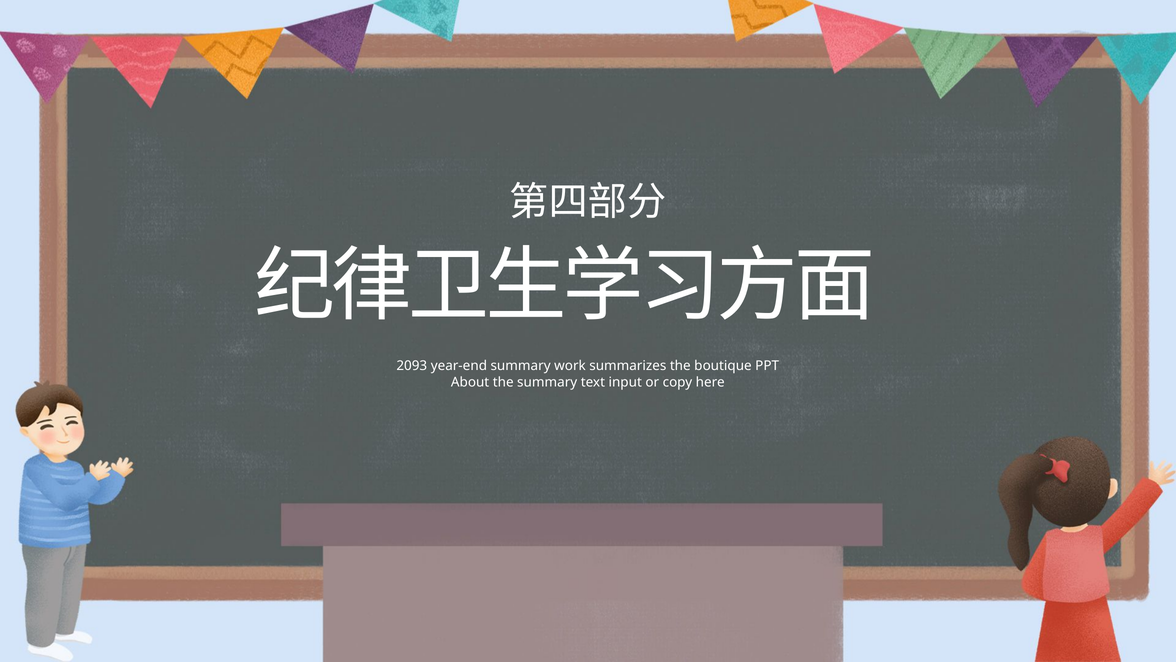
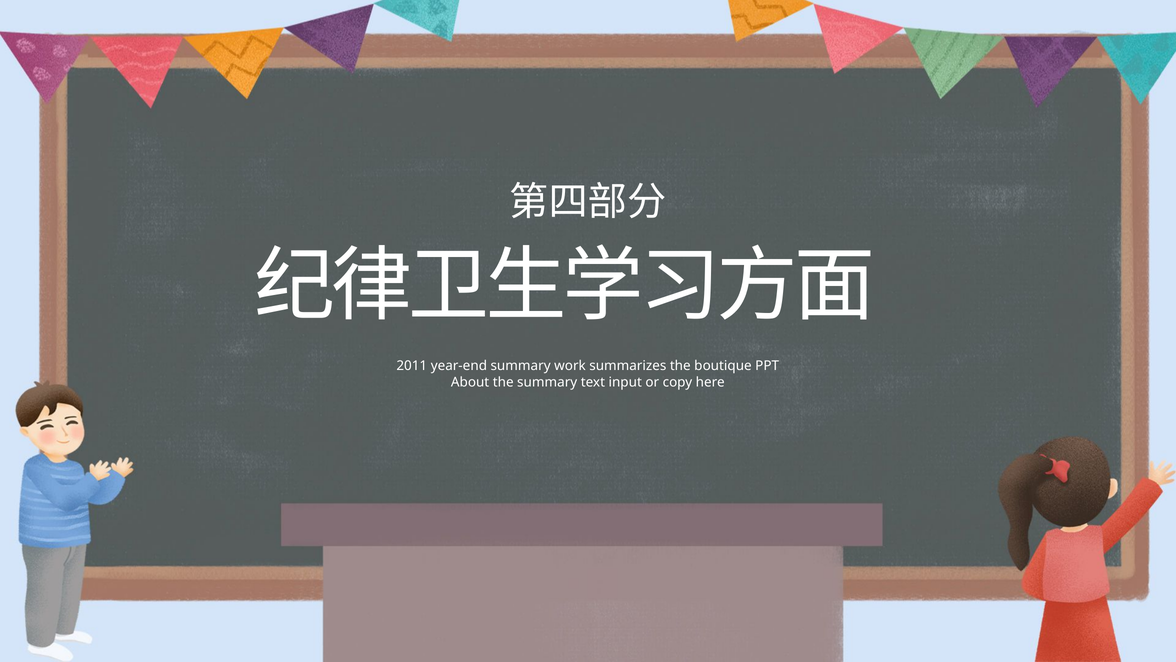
2093: 2093 -> 2011 (412, 366)
